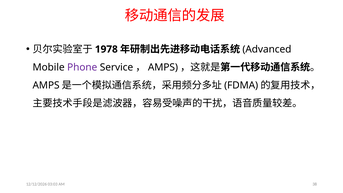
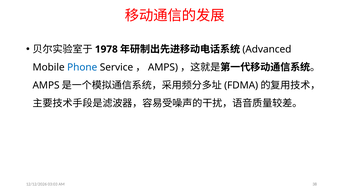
Phone colour: purple -> blue (82, 67)
